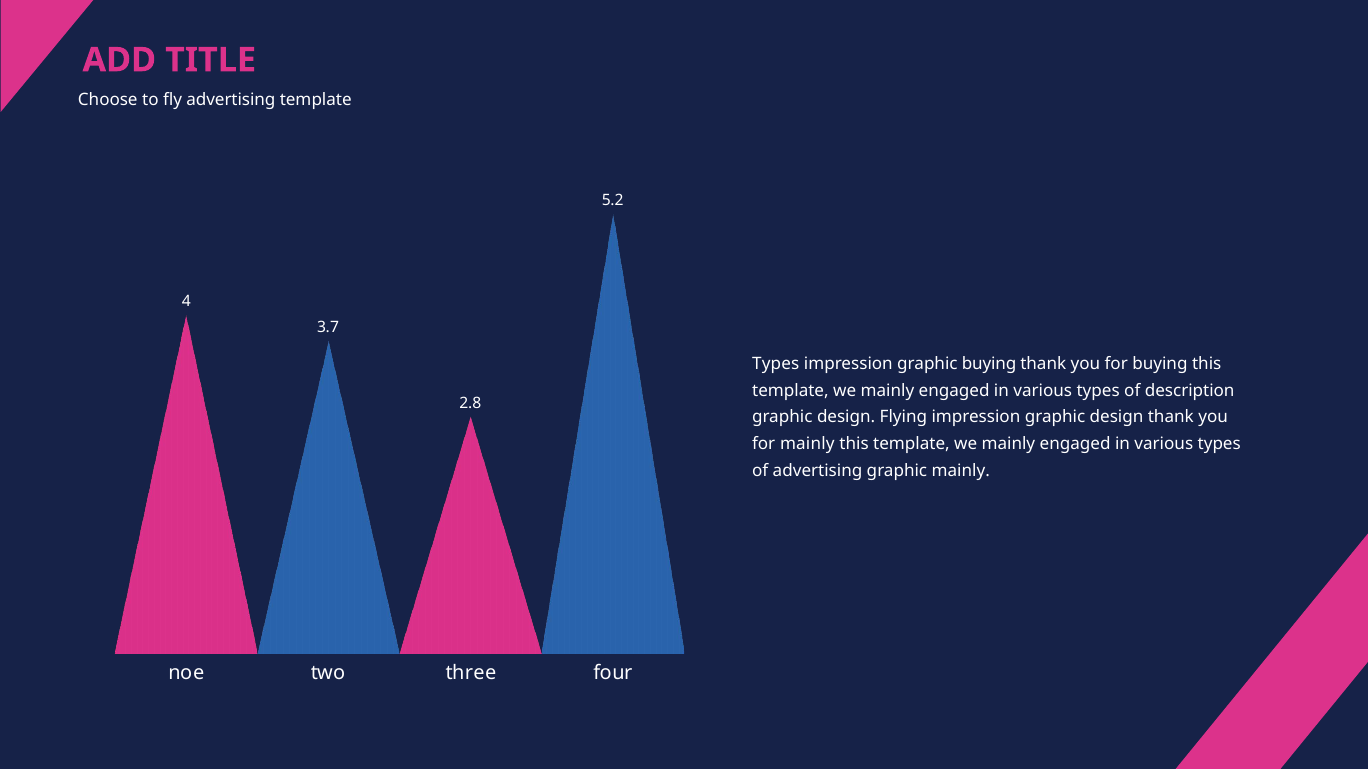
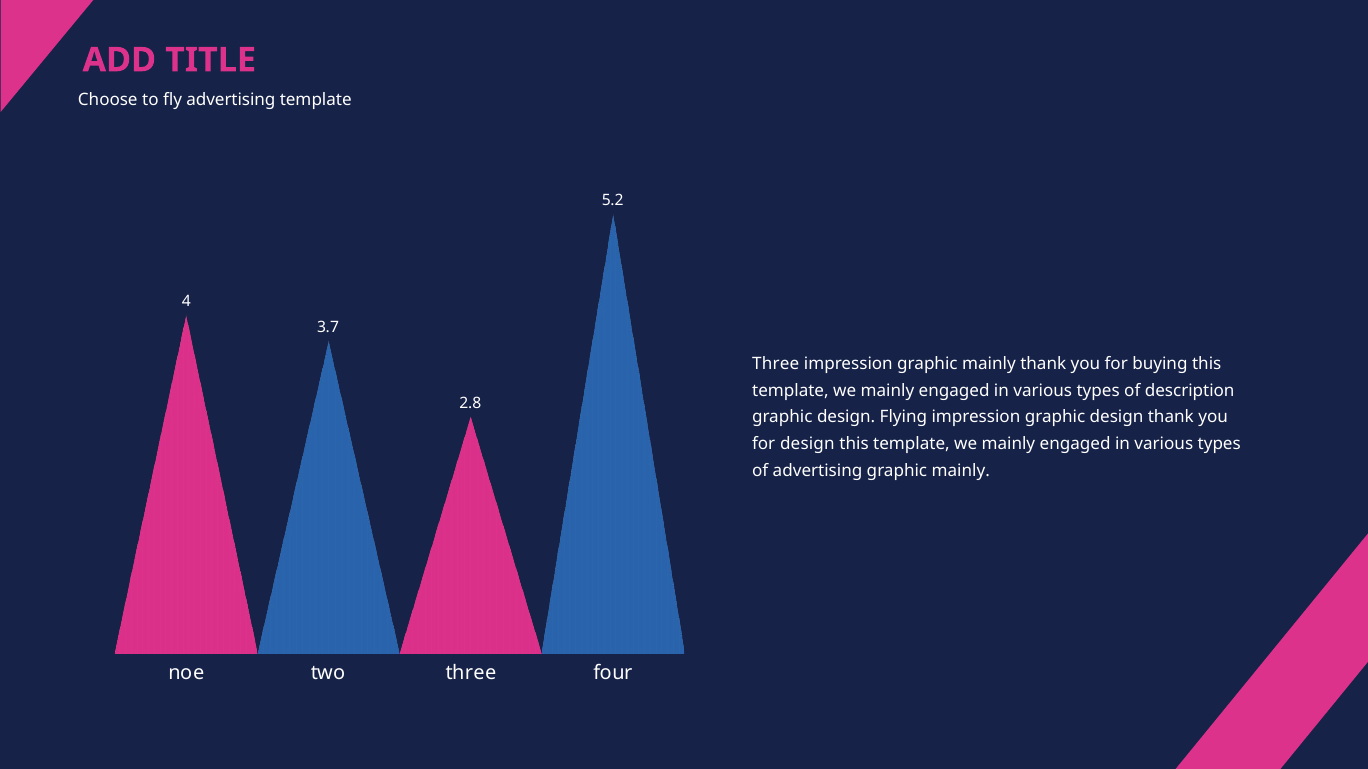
Types: Types -> Three (776, 364)
impression graphic buying: buying -> mainly (989, 364)
for mainly: mainly -> design (807, 444)
